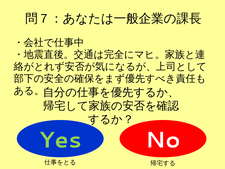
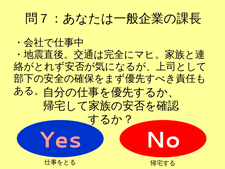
Yes colour: light green -> pink (60, 140)
